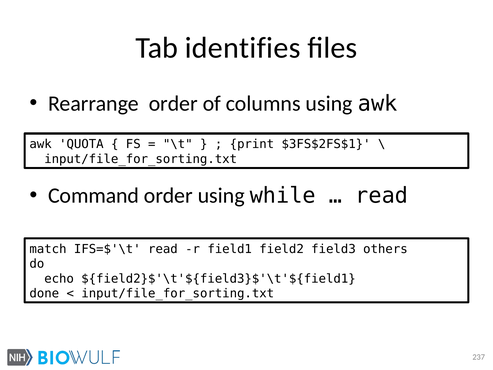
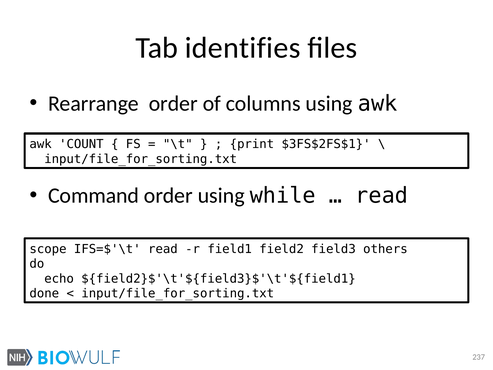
QUOTA: QUOTA -> COUNT (81, 144)
match: match -> scope (48, 249)
